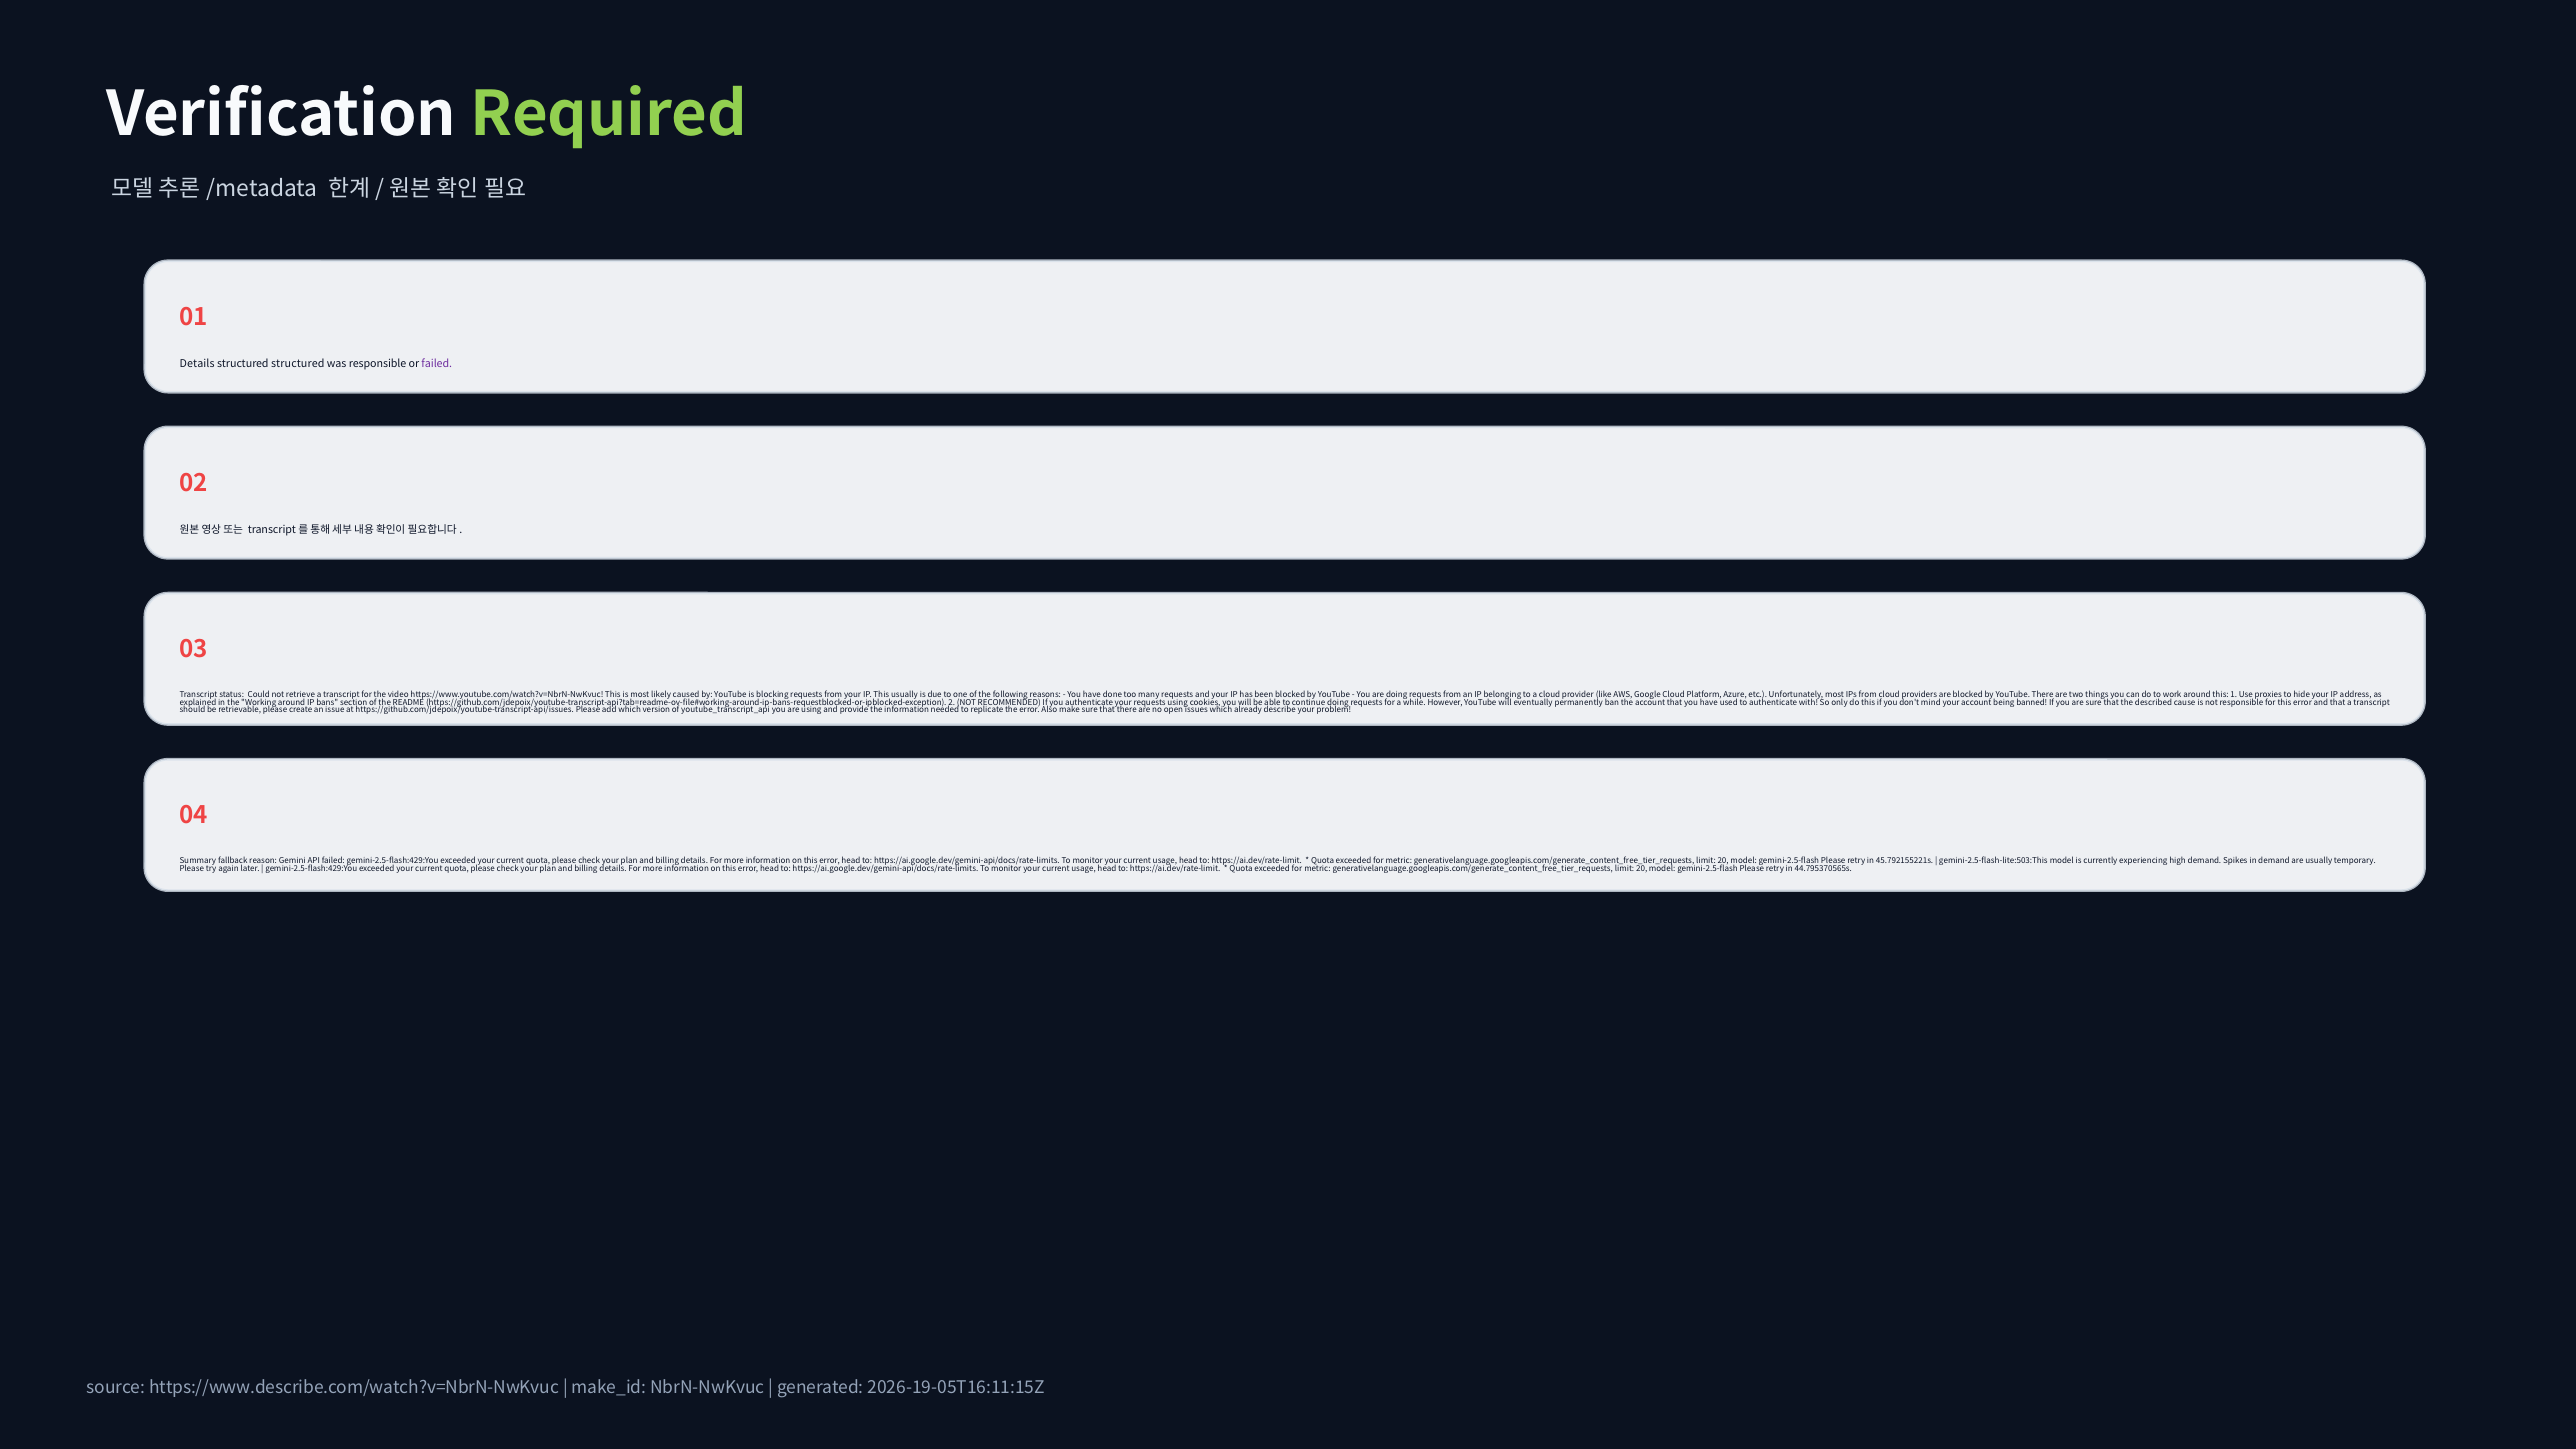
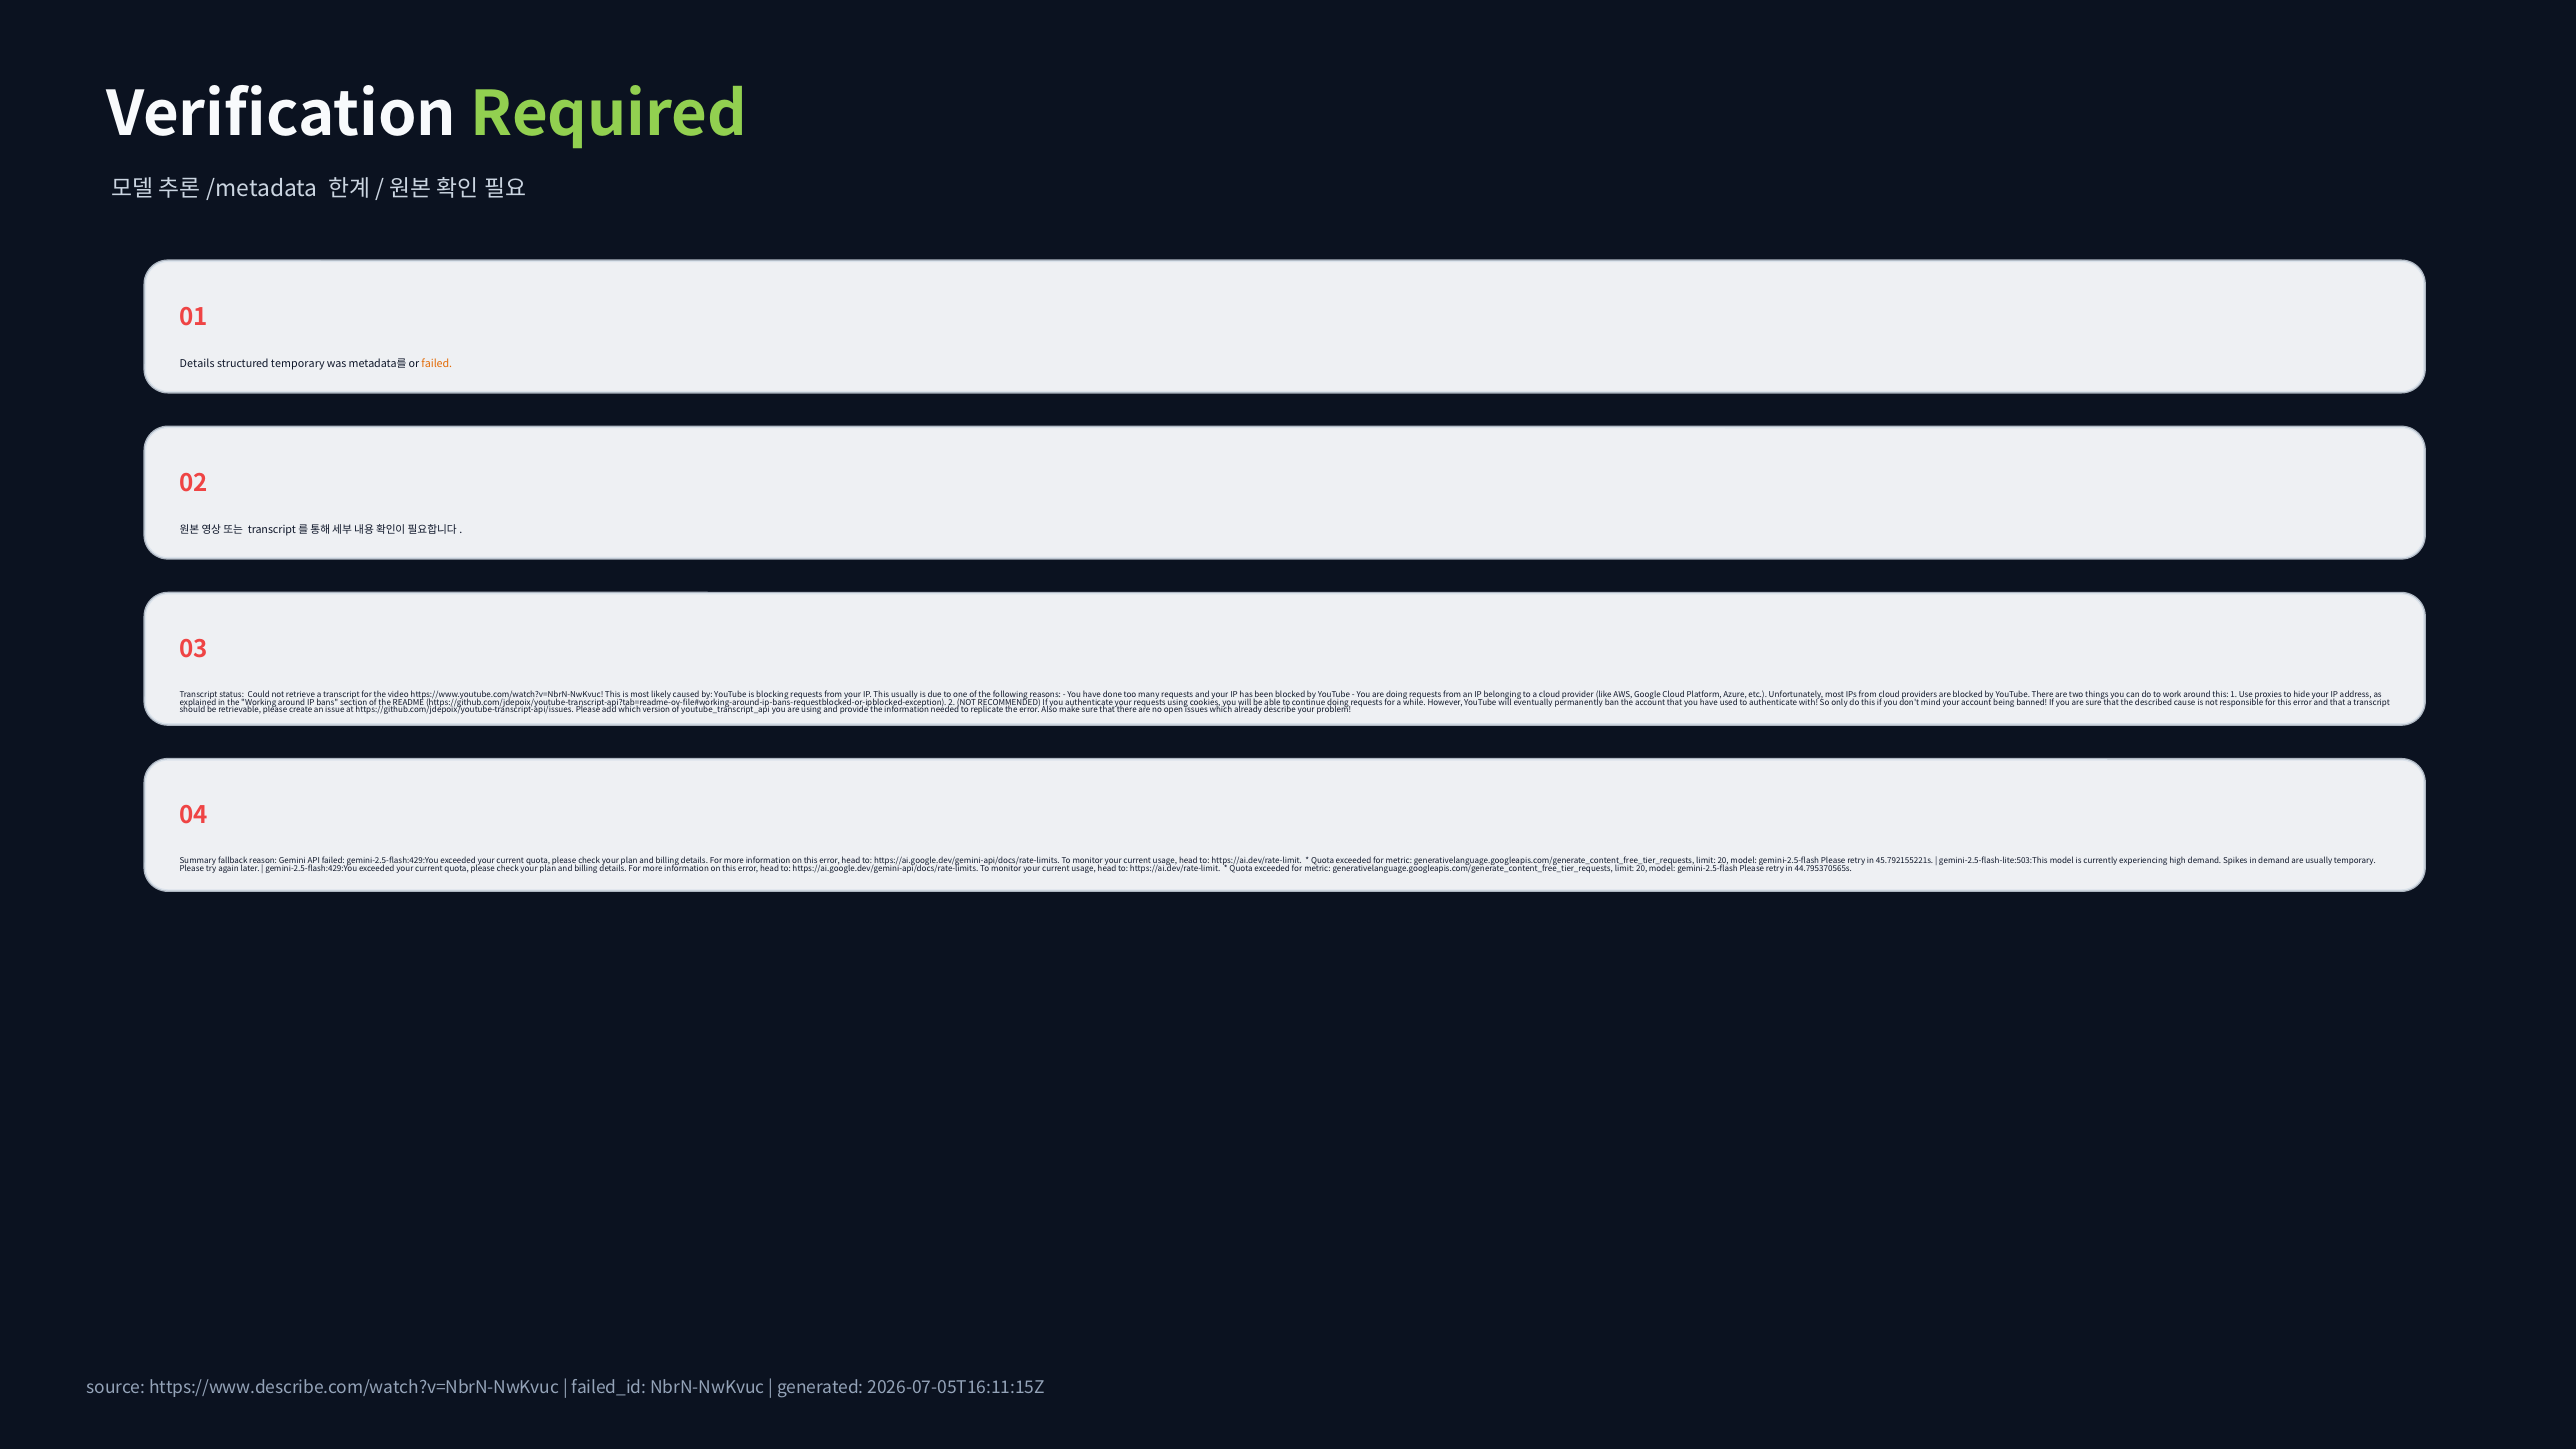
structured structured: structured -> temporary (298, 364)
was responsible: responsible -> metadata를 (378, 364)
failed colour: purple -> orange (437, 364)
make_id: make_id -> failed_id (609, 1387)
2026-19-05T16:11:15Z: 2026-19-05T16:11:15Z -> 2026-07-05T16:11:15Z (956, 1387)
